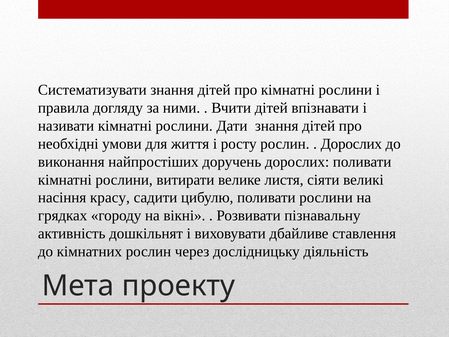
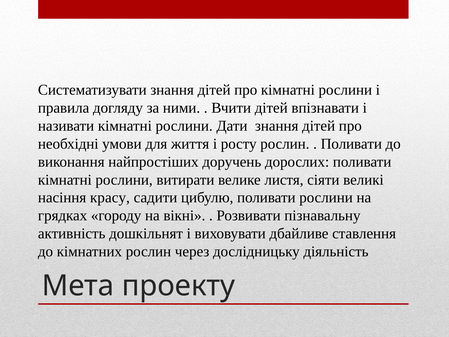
Дорослих: Дорослих -> Поливати (351, 144)
